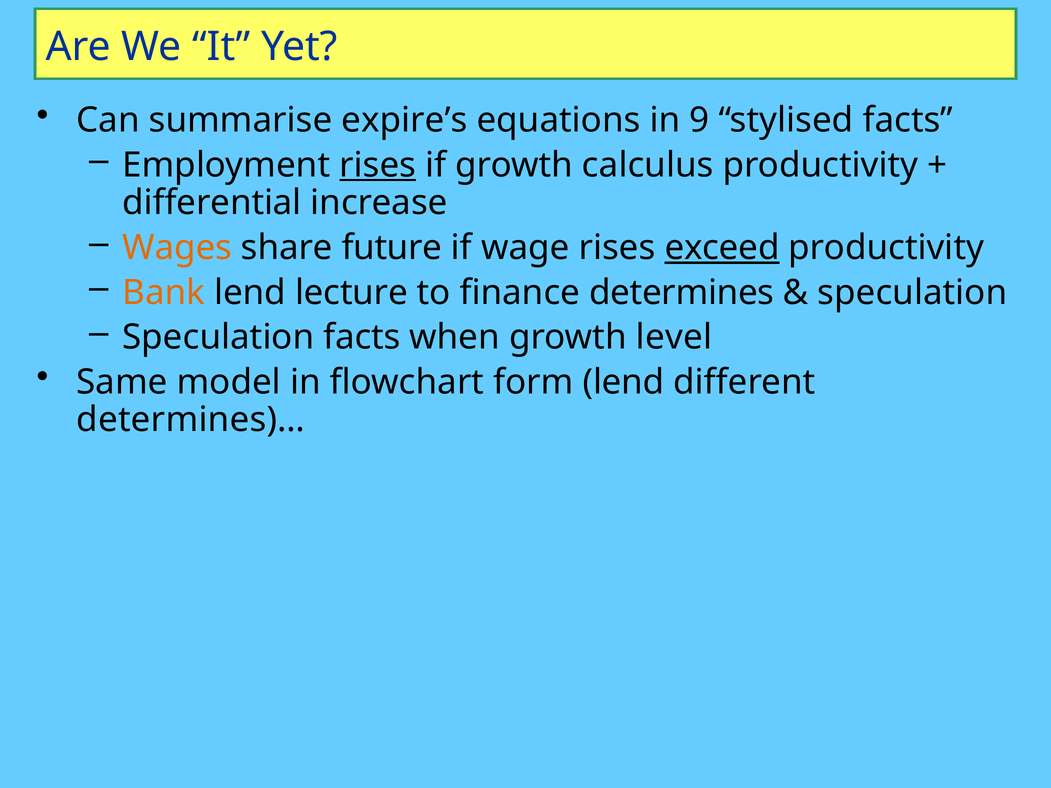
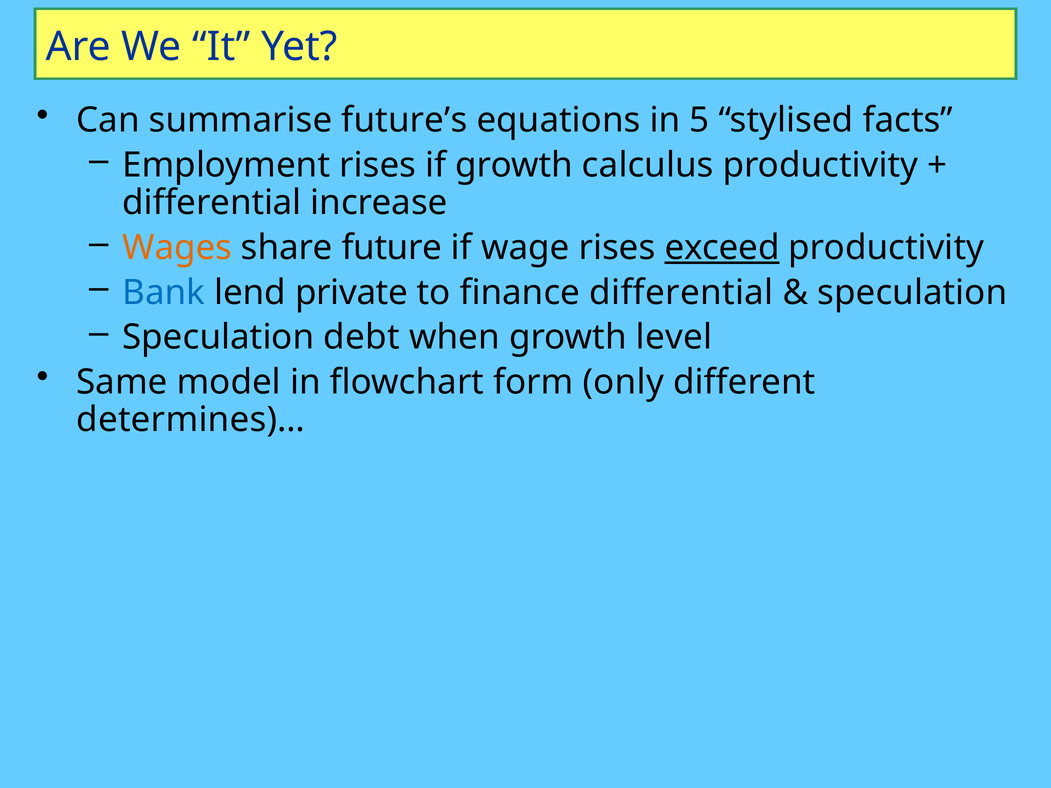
expire’s: expire’s -> future’s (404, 120)
9: 9 -> 5 (699, 120)
rises underline: present -> none (378, 165)
Bank colour: orange -> blue (164, 293)
lecture: lecture -> private (352, 293)
finance determines: determines -> differential (681, 293)
Speculation facts: facts -> debt (362, 337)
form lend: lend -> only (623, 382)
